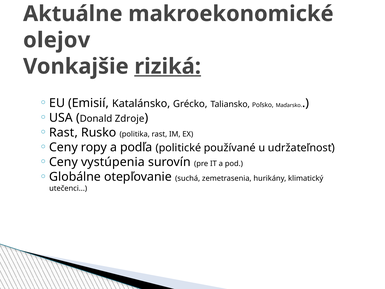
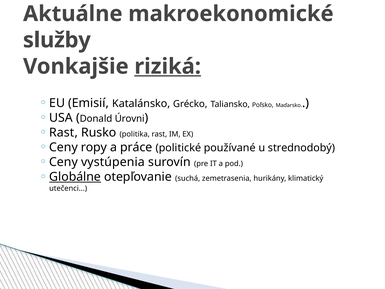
olejov: olejov -> služby (57, 40)
Zdroje: Zdroje -> Úrovni (130, 119)
podľa: podľa -> práce (136, 147)
udržateľnosť: udržateľnosť -> strednodobý (301, 148)
Globálne underline: none -> present (75, 177)
